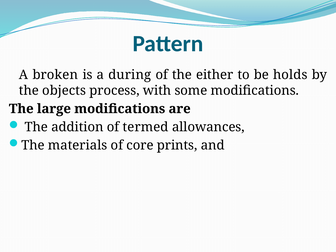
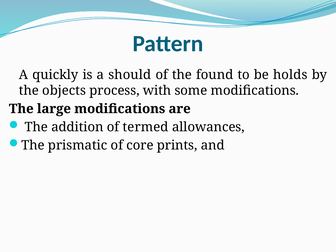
broken: broken -> quickly (55, 75)
during: during -> should (130, 75)
either: either -> found (215, 75)
materials: materials -> prismatic (78, 145)
